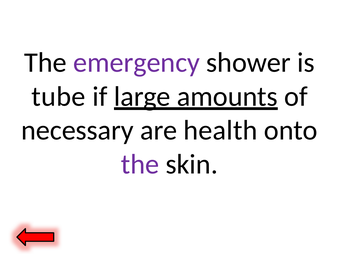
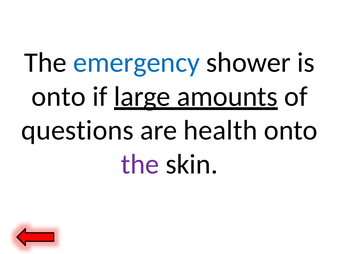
emergency colour: purple -> blue (137, 63)
tube: tube -> onto (59, 97)
necessary: necessary -> questions (77, 131)
